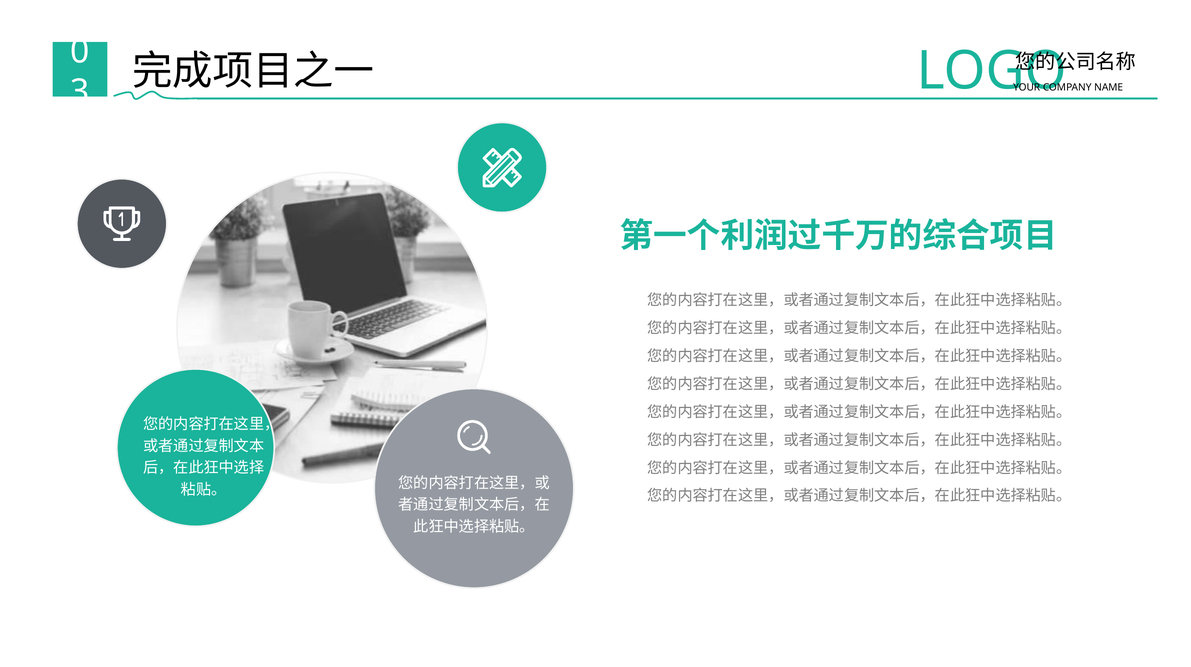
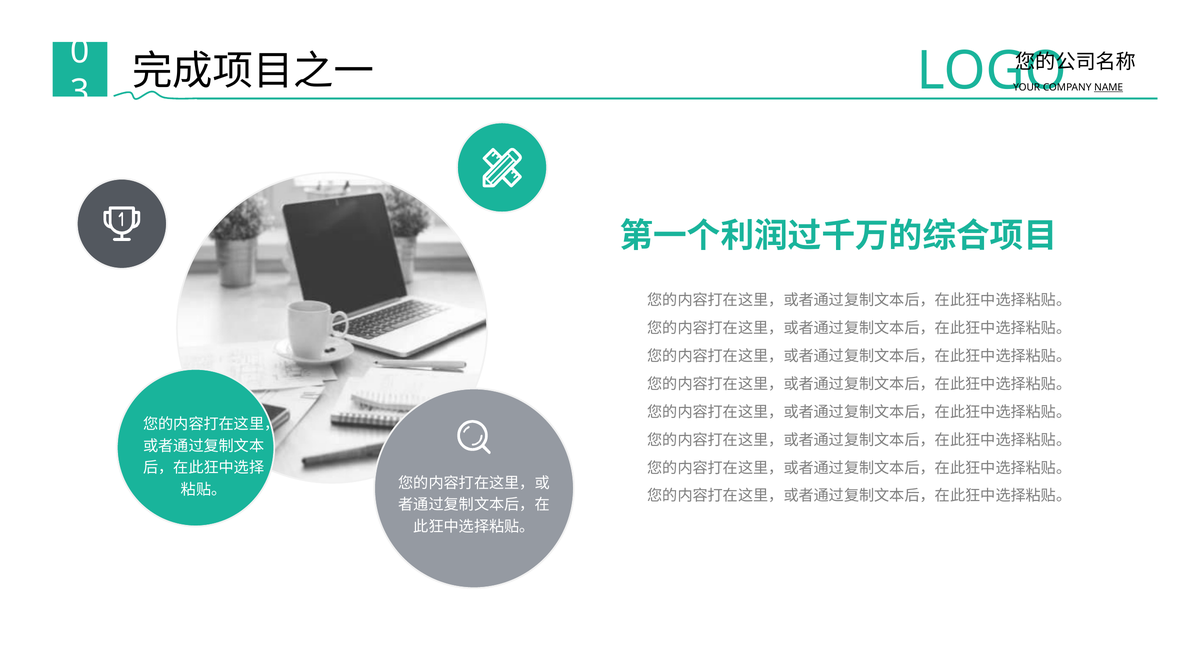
NAME underline: none -> present (1109, 88)
